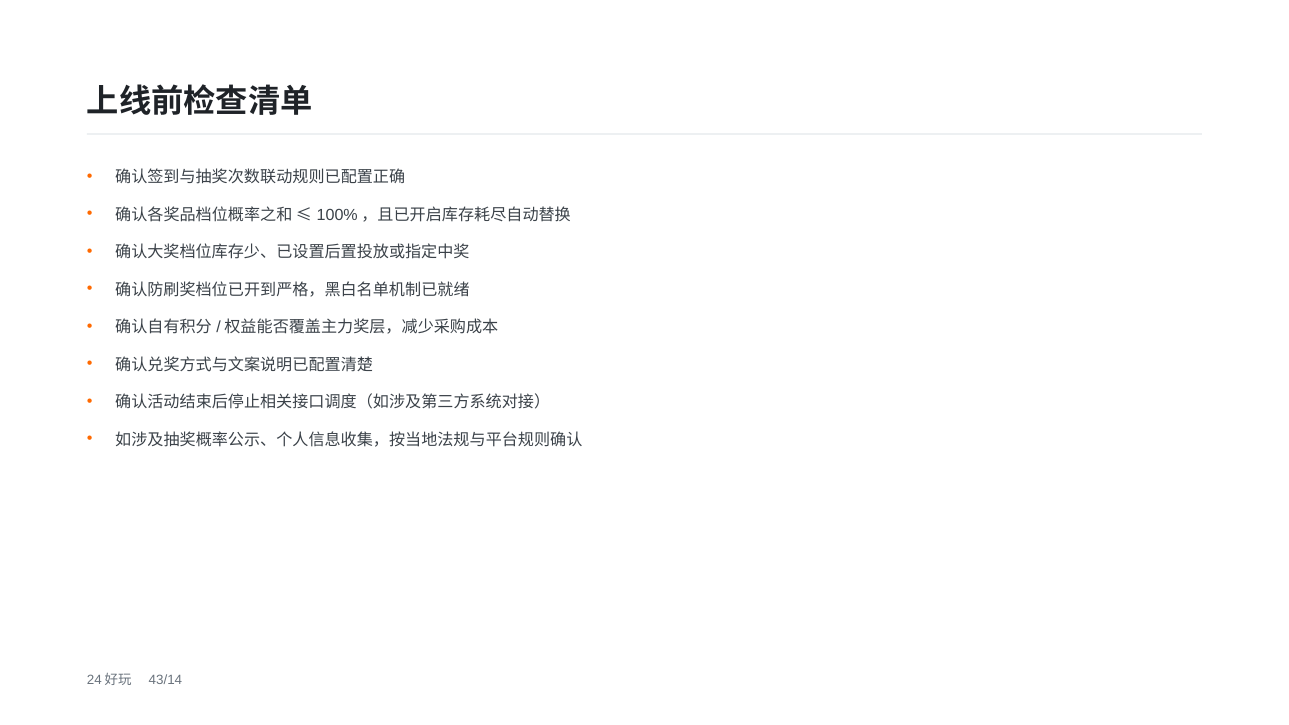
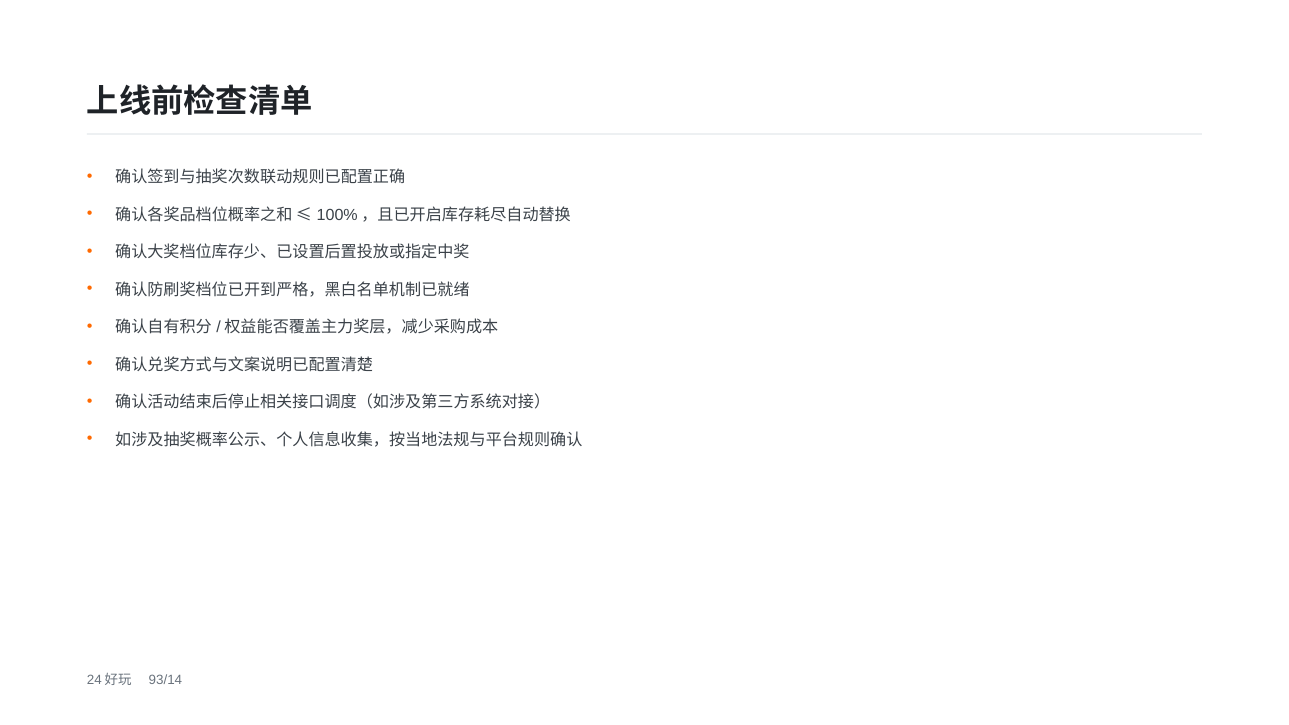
43/14: 43/14 -> 93/14 (165, 680)
